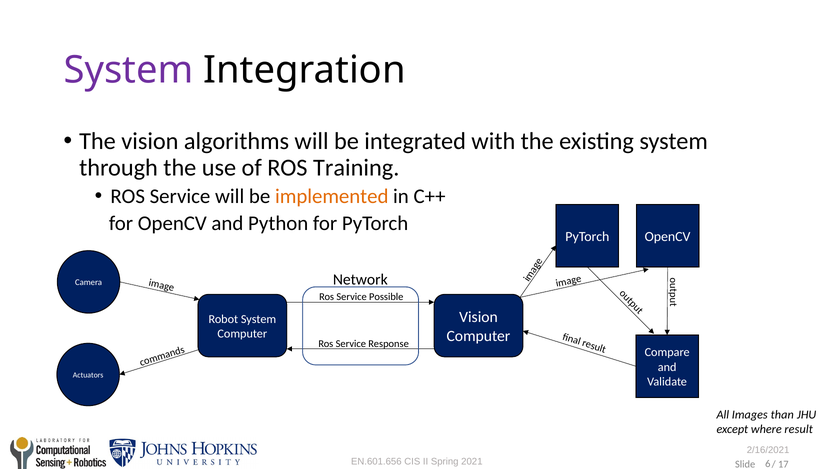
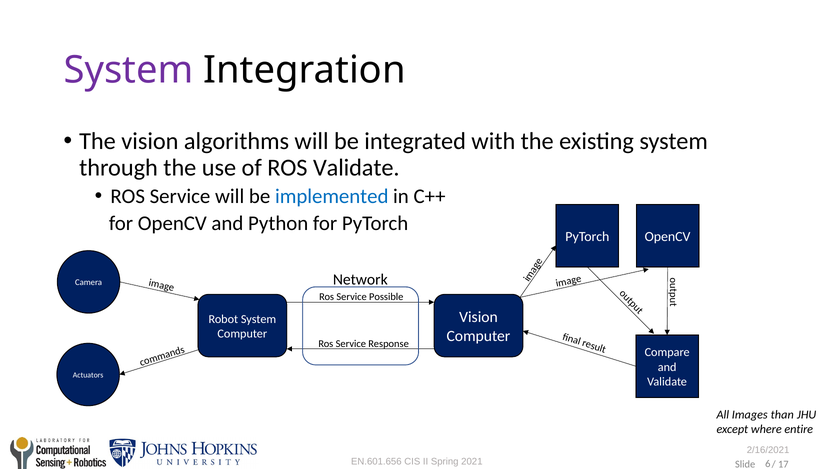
ROS Training: Training -> Validate (356, 168)
implemented colour: orange -> blue (332, 196)
where result: result -> entire (799, 429)
